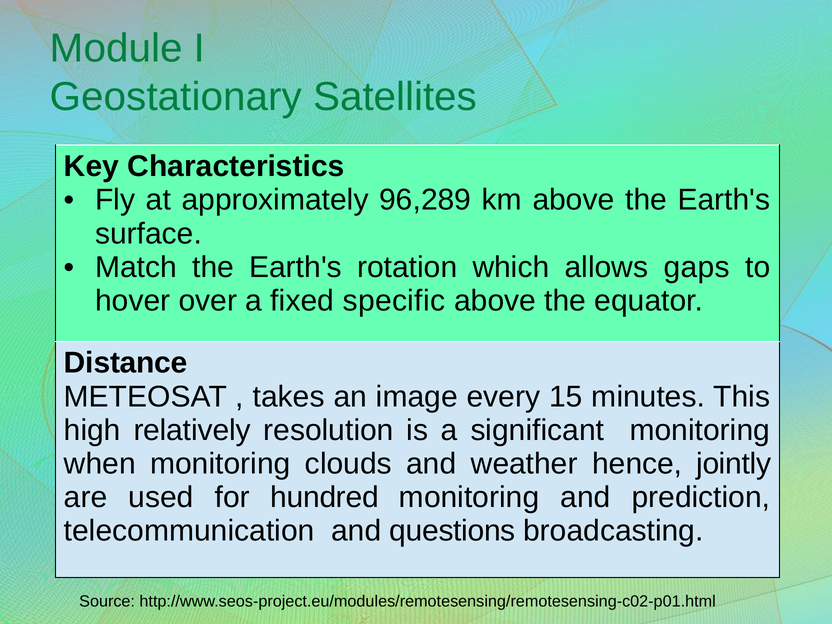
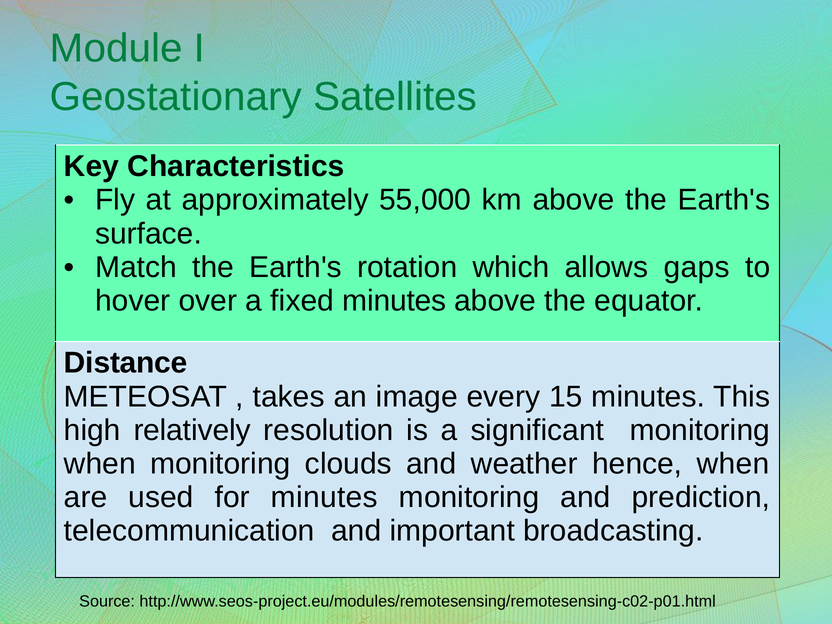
96,289: 96,289 -> 55,000 (425, 200)
fixed specific: specific -> minutes (394, 301)
hence jointly: jointly -> when (733, 464)
for hundred: hundred -> minutes (324, 497)
questions: questions -> important (452, 531)
